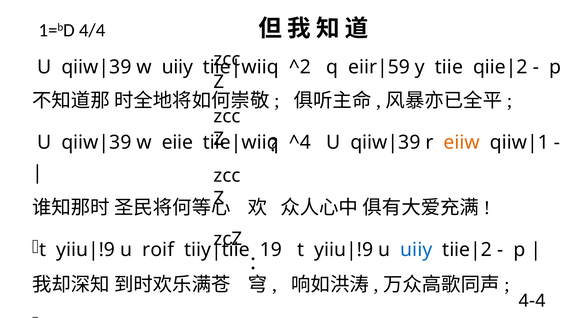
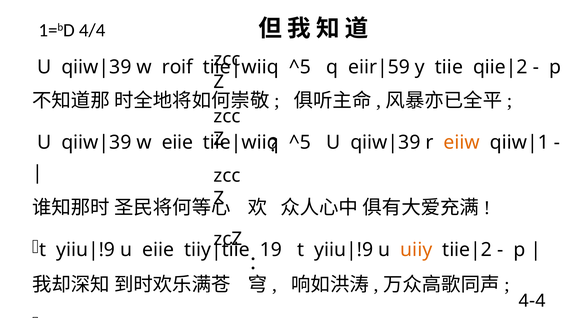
w uiiy: uiiy -> roif (177, 67)
^2: ^2 -> ^5 (300, 67)
^4: ^4 -> ^5 (300, 142)
u roif: roif -> eiie (158, 250)
uiiy colour: blue -> orange (416, 250)
